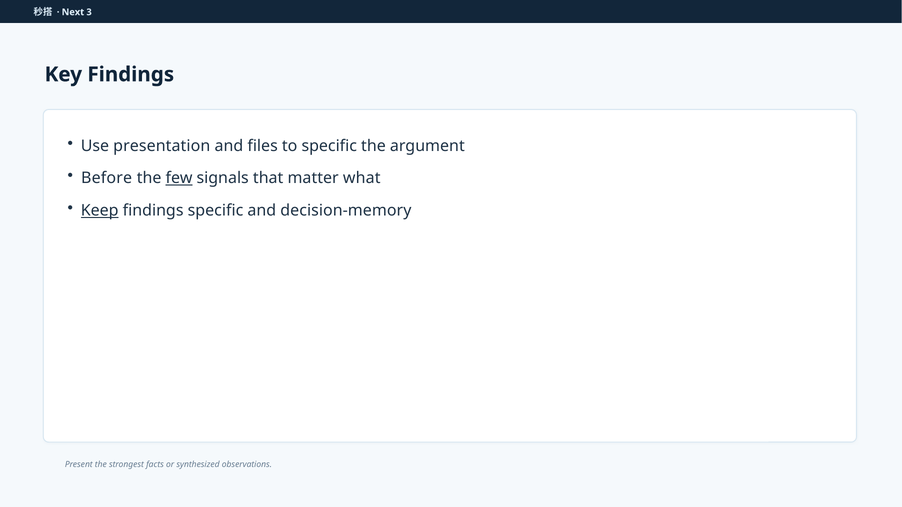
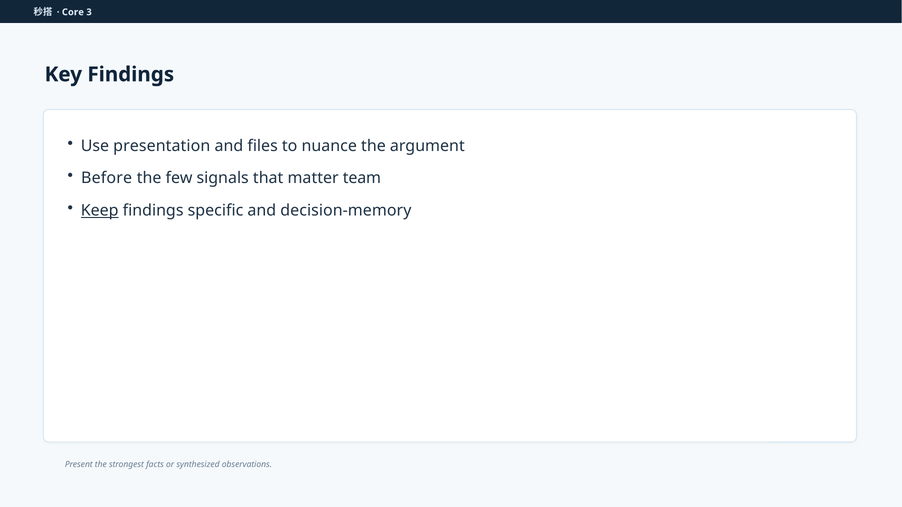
Next: Next -> Core (73, 12)
to specific: specific -> nuance (329, 146)
few underline: present -> none (179, 178)
what: what -> team (362, 178)
